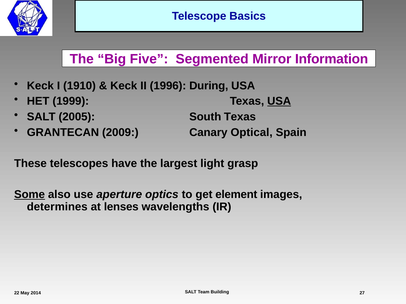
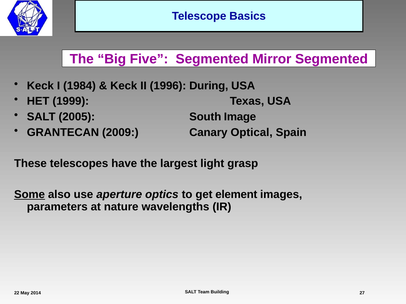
Mirror Information: Information -> Segmented (332, 59)
1910: 1910 -> 1984 (80, 86)
USA underline: present -> none (279, 101)
South Texas: Texas -> Image (240, 117)
determines: determines -> parameters (57, 207)
lenses: lenses -> nature (121, 207)
